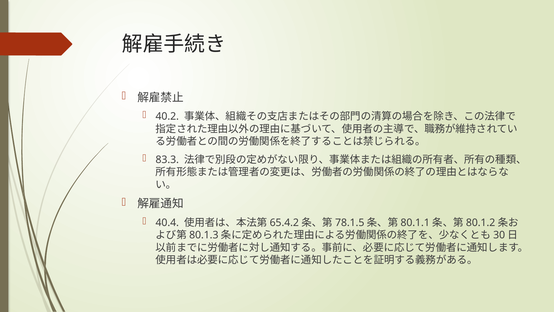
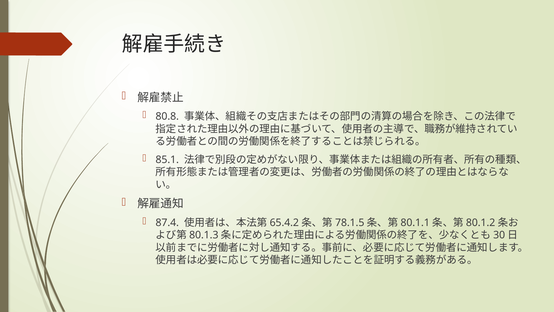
40.2: 40.2 -> 80.8 (167, 116)
83.3: 83.3 -> 85.1 (167, 160)
40.4: 40.4 -> 87.4 (167, 222)
